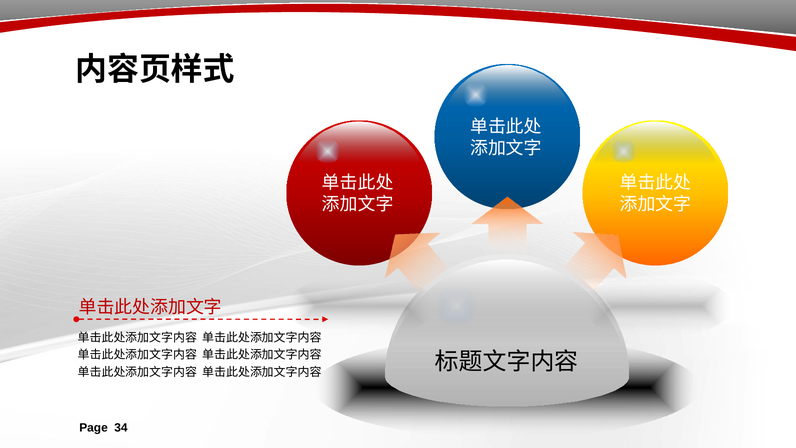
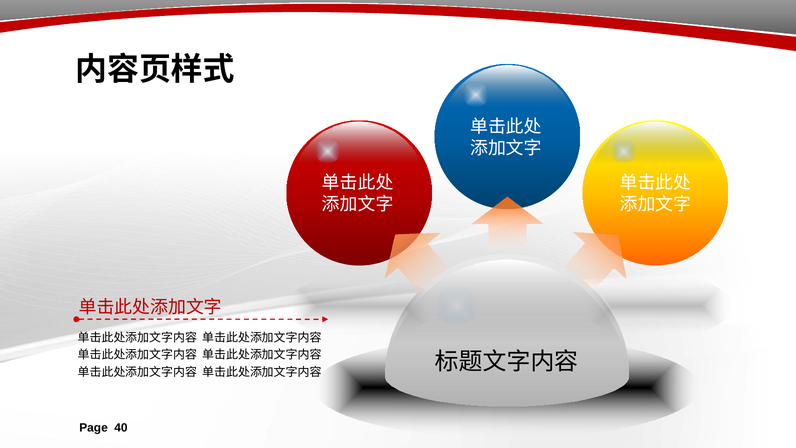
34: 34 -> 40 (121, 428)
